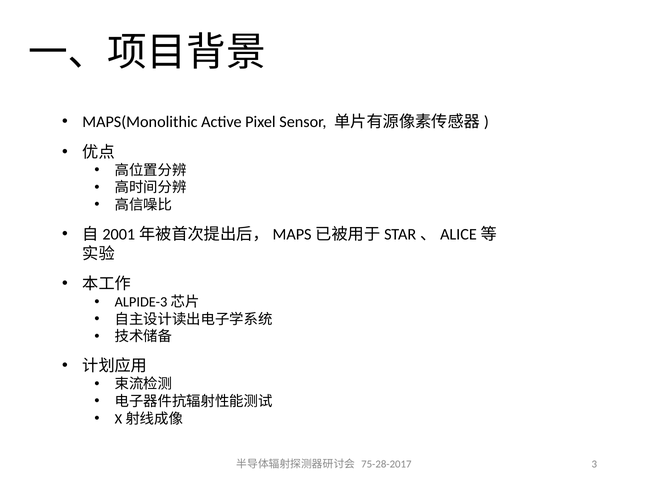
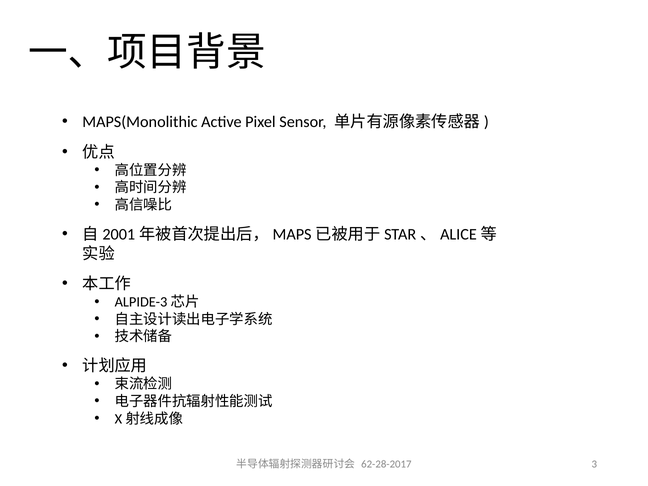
75-28-2017: 75-28-2017 -> 62-28-2017 (386, 464)
